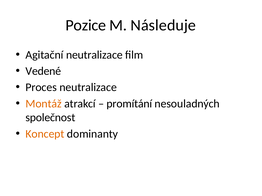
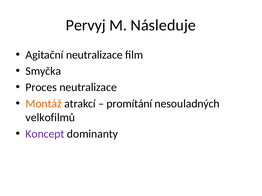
Pozice: Pozice -> Pervyj (86, 25)
Vedené: Vedené -> Smyčka (43, 71)
společnost: společnost -> velkofilmů (50, 118)
Koncept colour: orange -> purple (45, 134)
